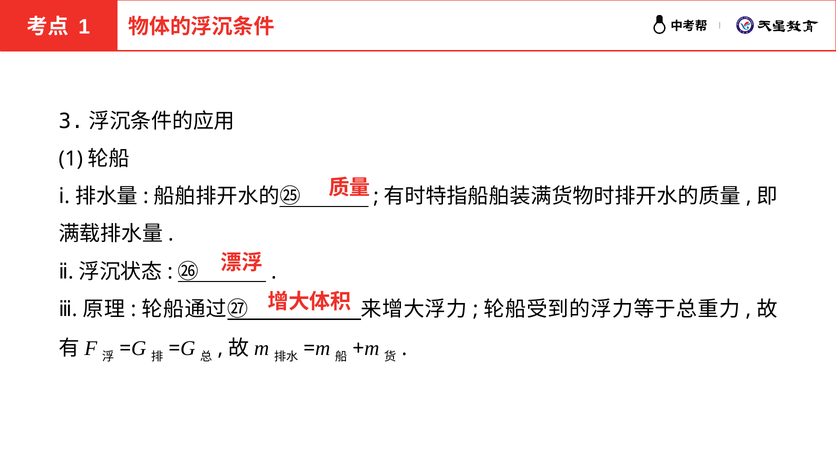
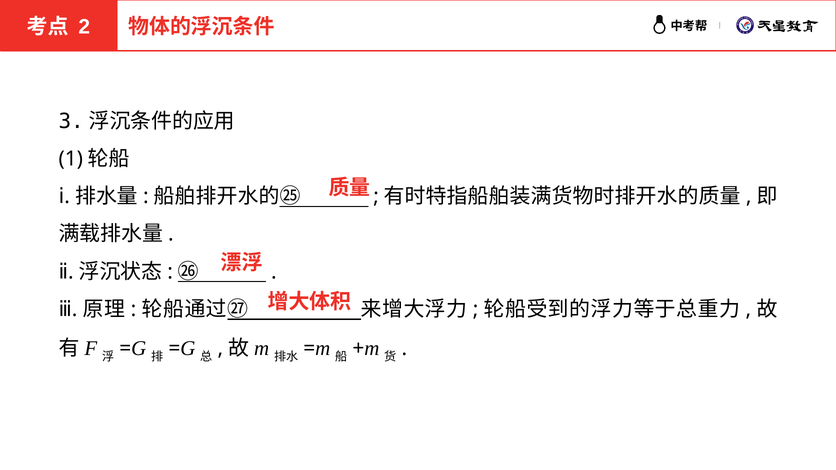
1: 1 -> 2 (84, 27)
